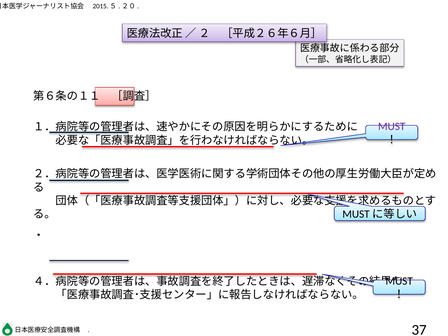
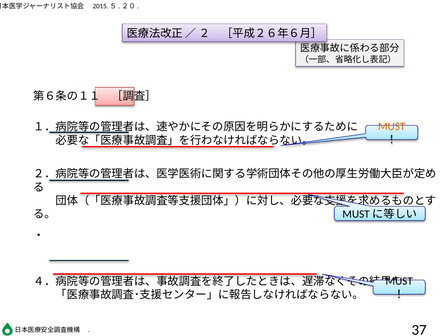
MUST colour: purple -> orange (392, 127)
